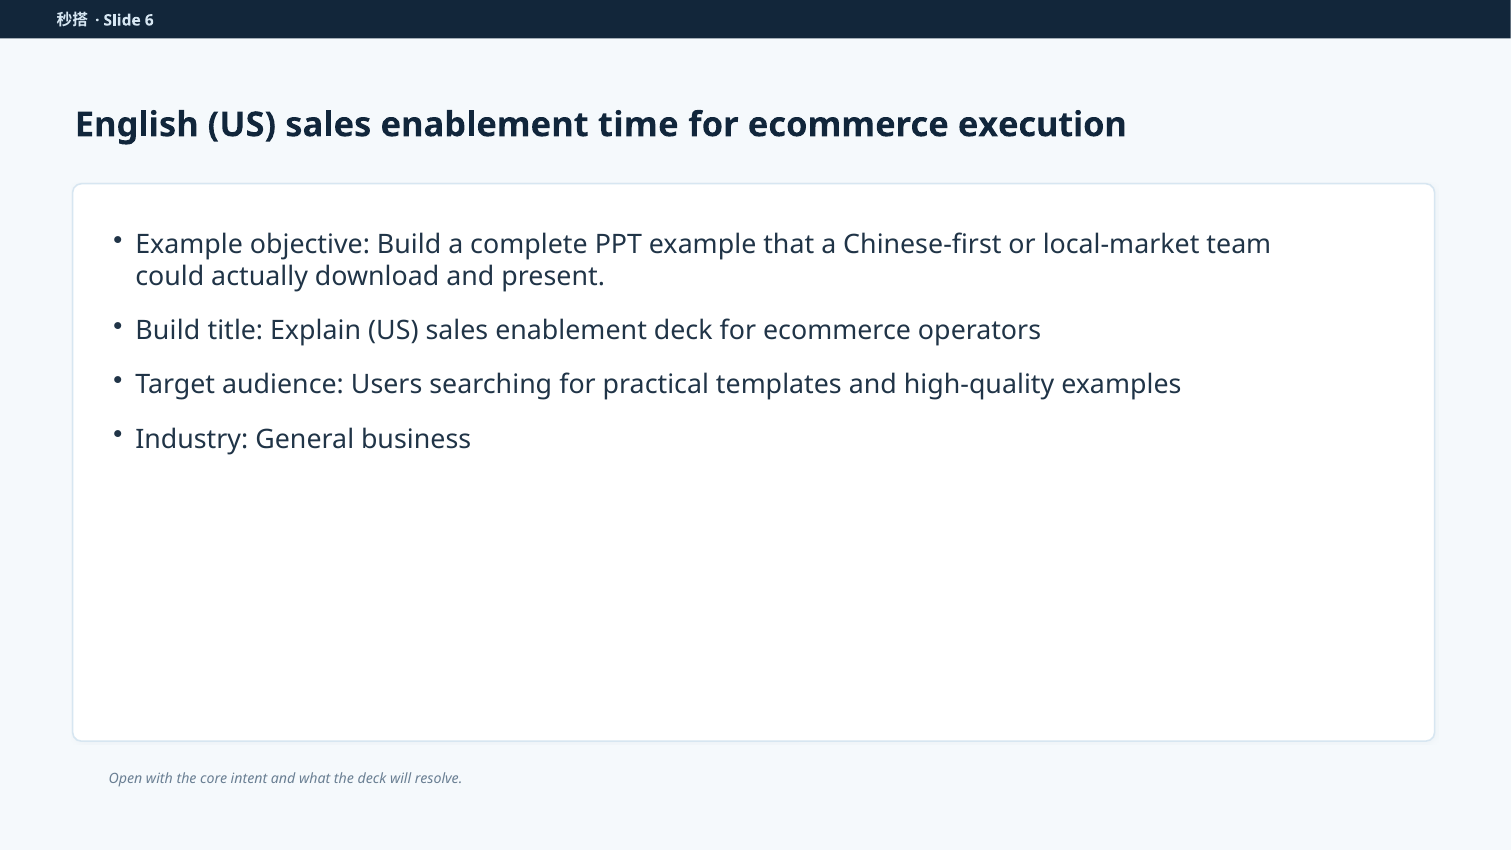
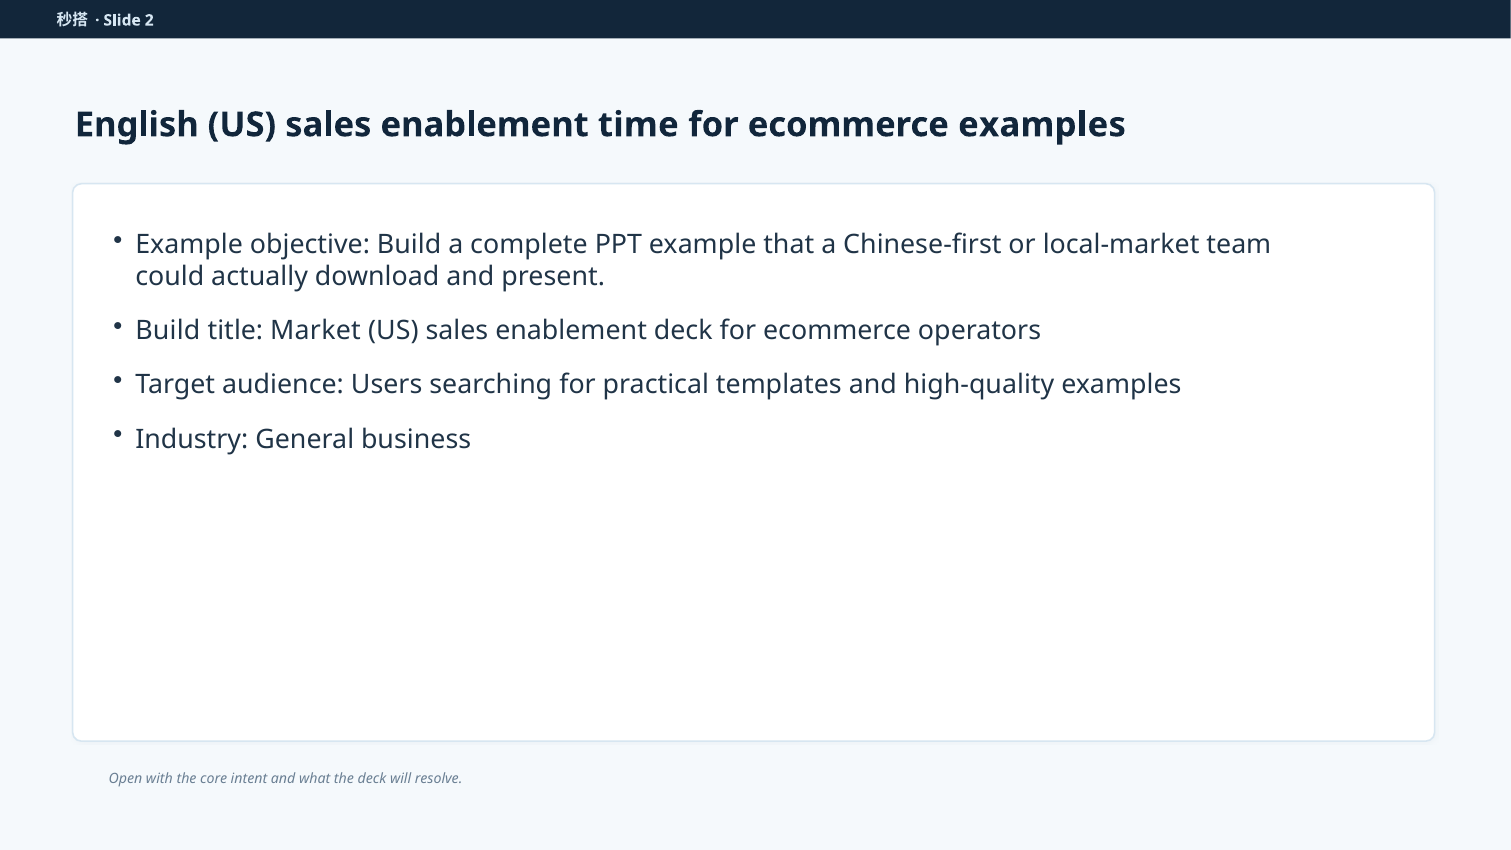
6: 6 -> 2 (149, 20)
ecommerce execution: execution -> examples (1042, 125)
Explain: Explain -> Market (316, 331)
